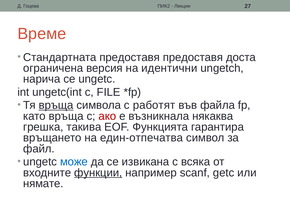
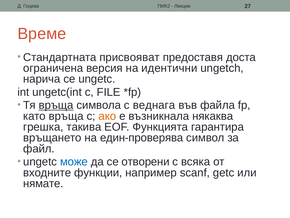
Стандартната предоставя: предоставя -> присвояват (130, 57)
работят: работят -> веднага (154, 105)
ако colour: red -> orange (107, 116)
един-отпечатва: един-отпечатва -> един-проверява (142, 138)
извикана: извикана -> отворени (146, 161)
функции underline: present -> none (98, 172)
